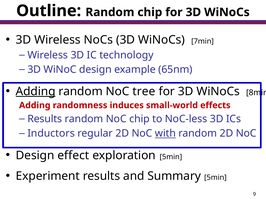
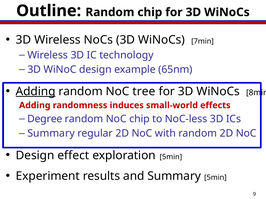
Results: Results -> Degree (45, 119)
Inductors: Inductors -> Summary (51, 134)
with underline: present -> none (165, 134)
